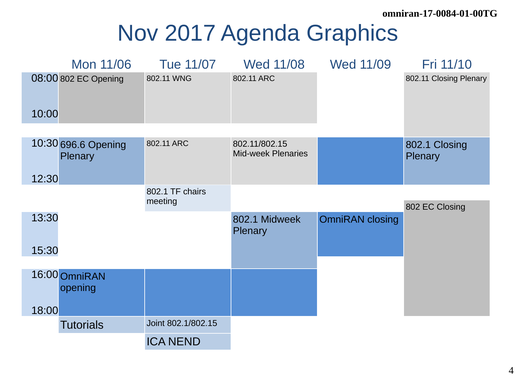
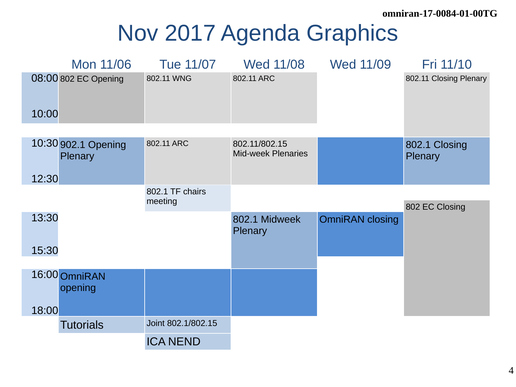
696.6: 696.6 -> 902.1 (73, 145)
